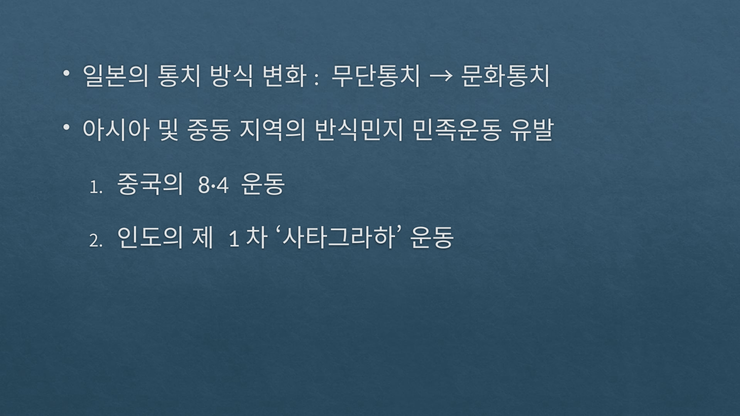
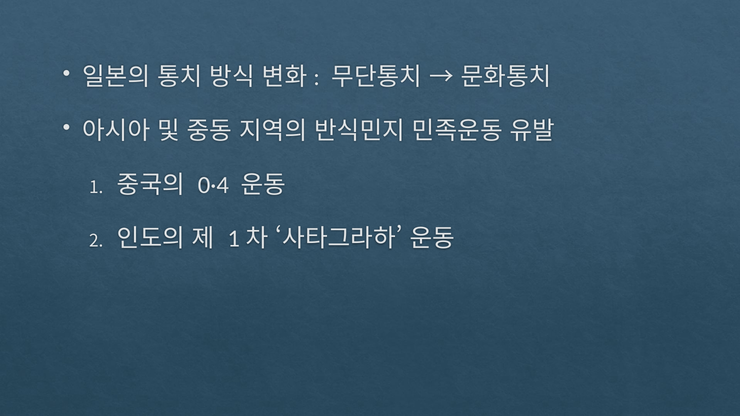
8·4: 8·4 -> 0·4 (213, 185)
